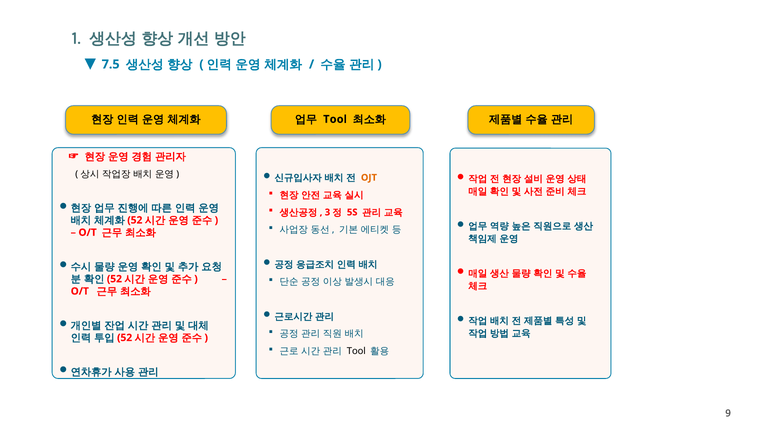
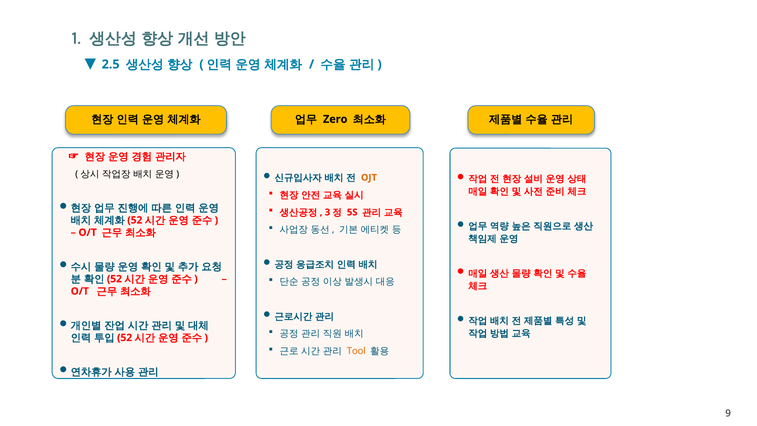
7.5: 7.5 -> 2.5 (111, 64)
Tool: Tool -> Zero (335, 119)
Tool colour: black -> orange (356, 351)
